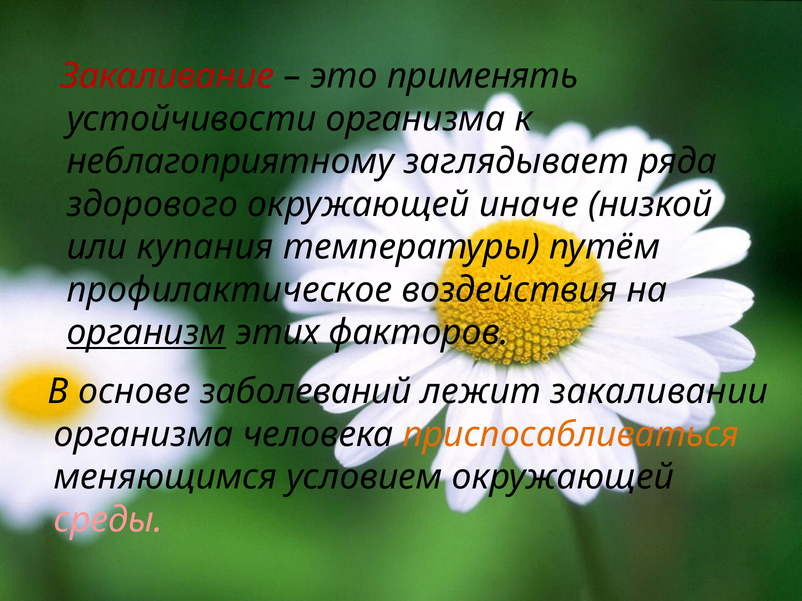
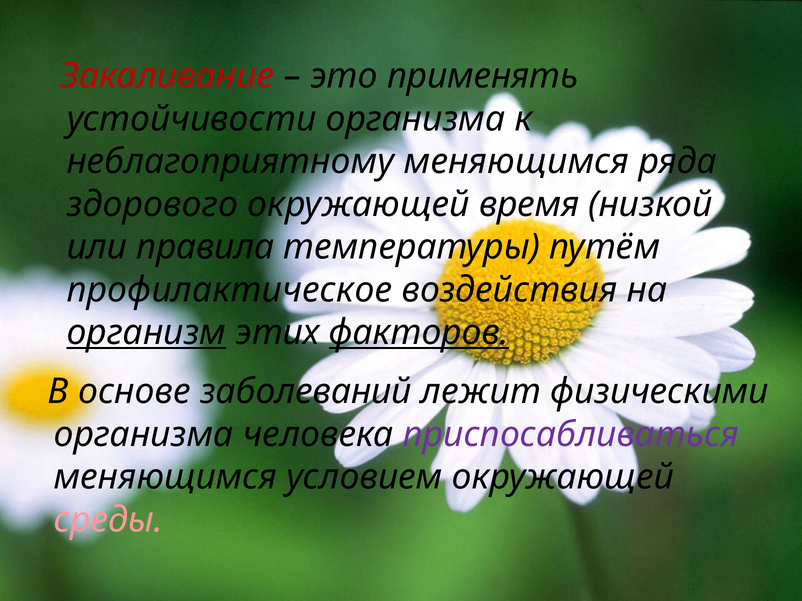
неблагоприятному заглядывает: заглядывает -> меняющимся (517, 162)
иначе: иначе -> время (529, 204)
купания: купания -> правила (205, 247)
факторов underline: none -> present (419, 333)
закаливании: закаливании -> физическими (659, 392)
приспосабливаться colour: orange -> purple (571, 435)
